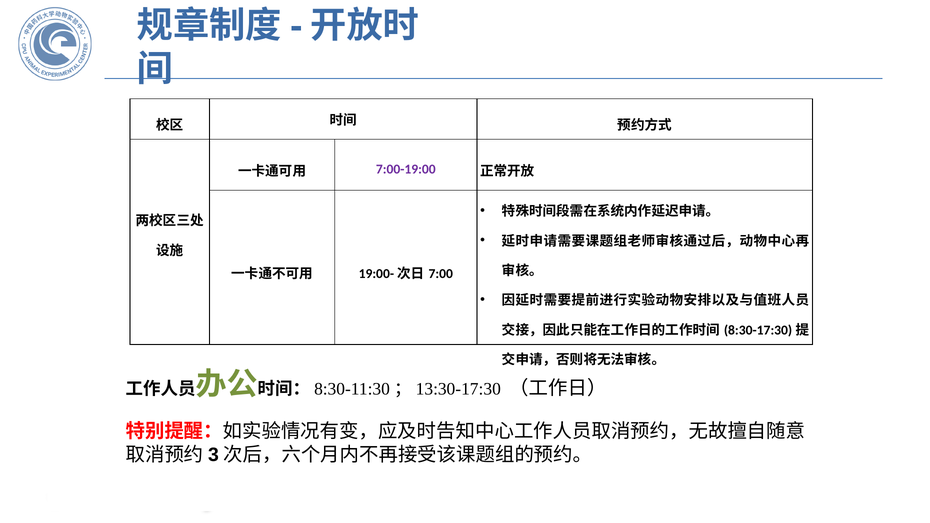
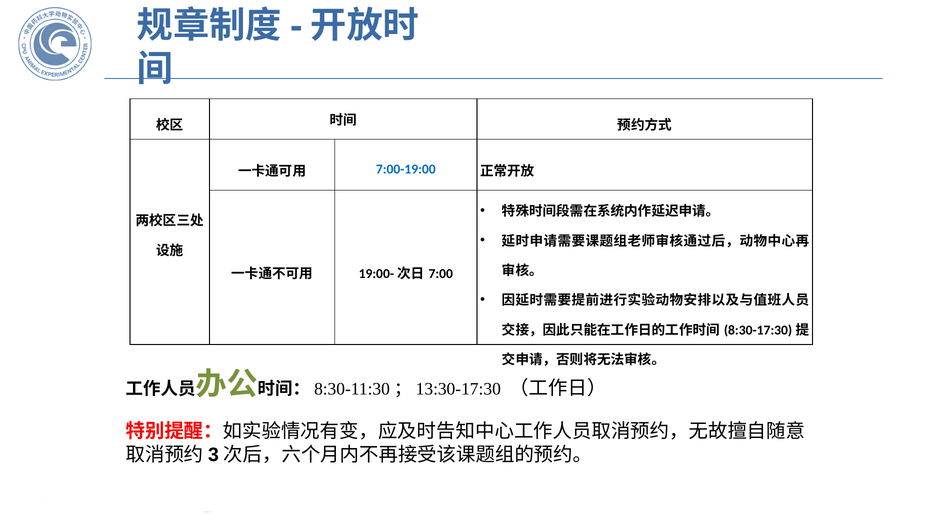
7:00-19:00 colour: purple -> blue (406, 169)
